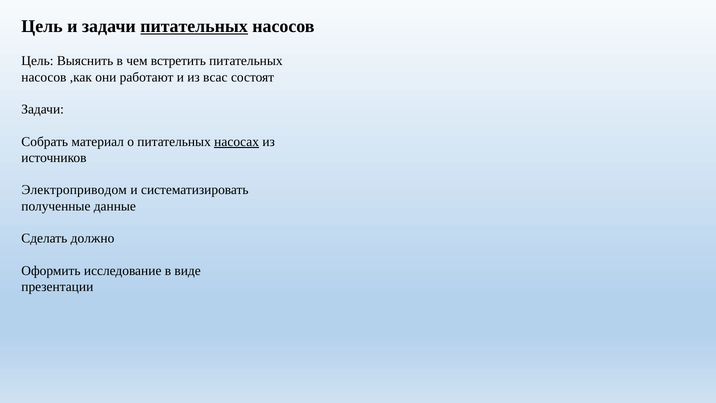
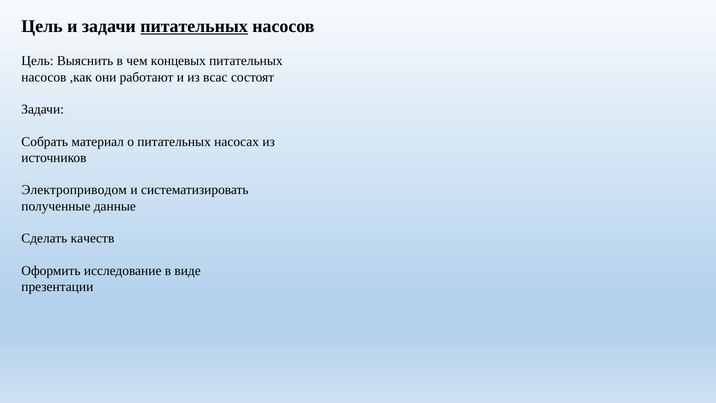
встретить: встретить -> концевых (178, 61)
насосах underline: present -> none (237, 142)
должно: должно -> качеств (93, 238)
